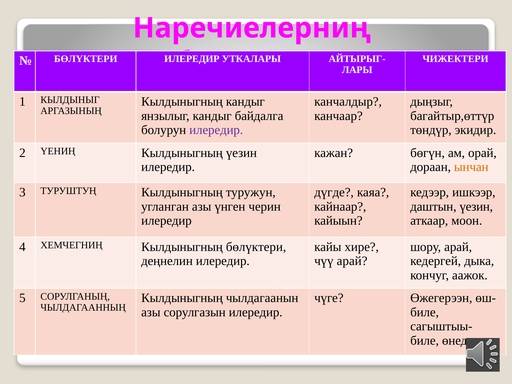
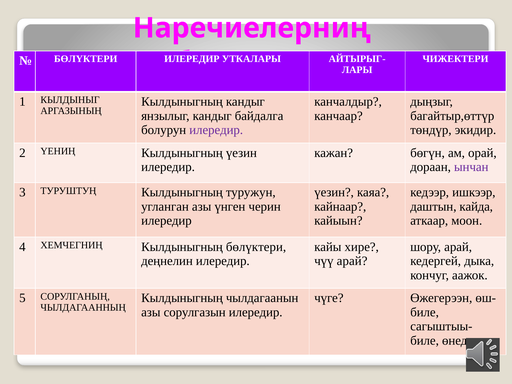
ынчан colour: orange -> purple (471, 167)
дүгде: дүгде -> үезин (334, 192)
даштын үезин: үезин -> кайда (476, 207)
